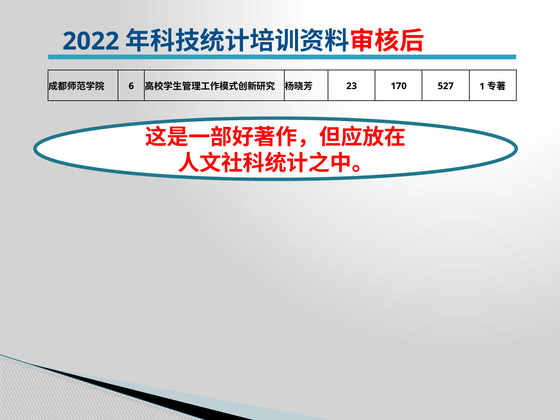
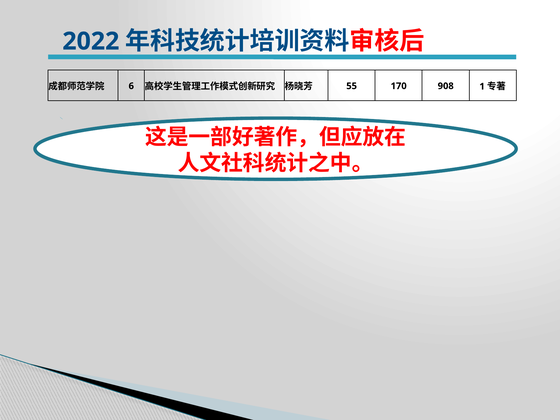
23: 23 -> 55 (352, 86)
527: 527 -> 908 (446, 86)
